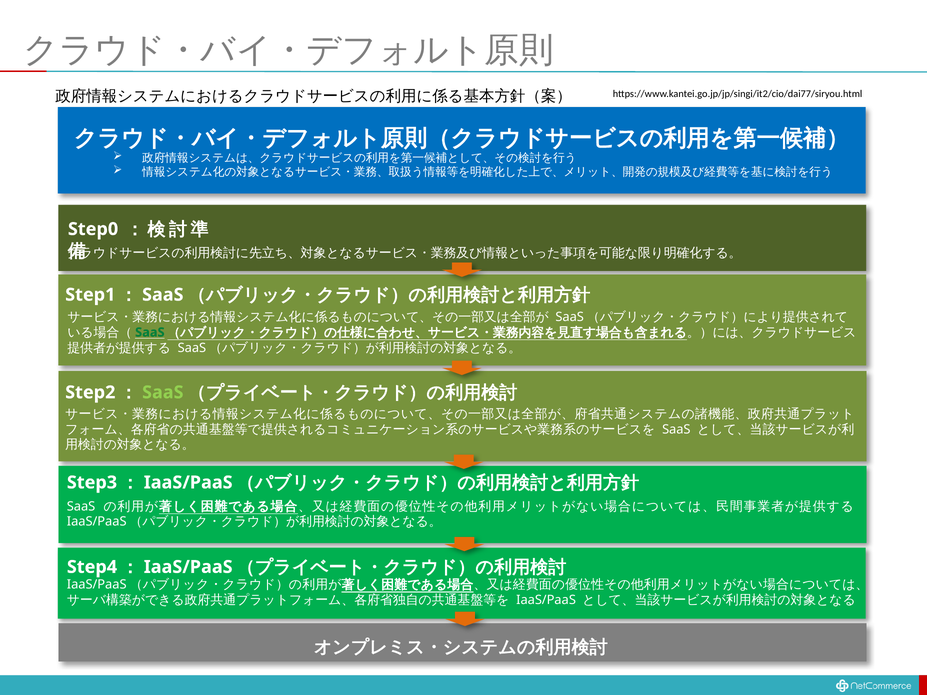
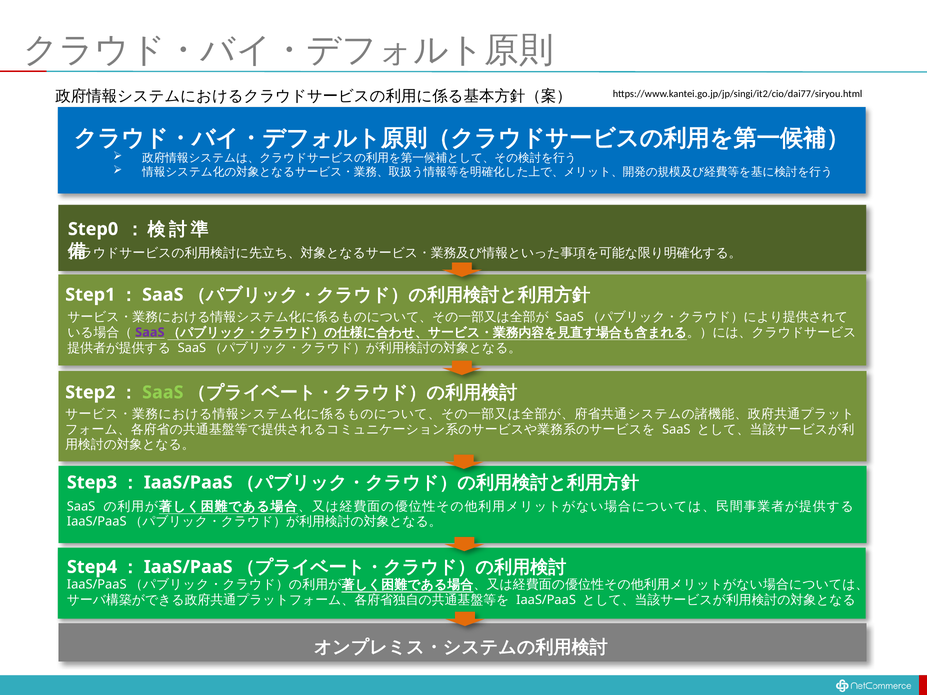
SaaS colour: green -> purple (150, 332)
